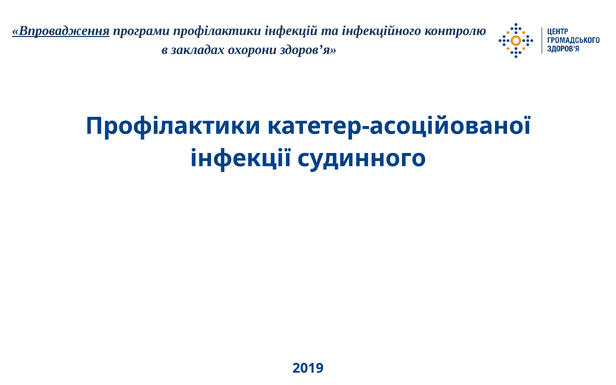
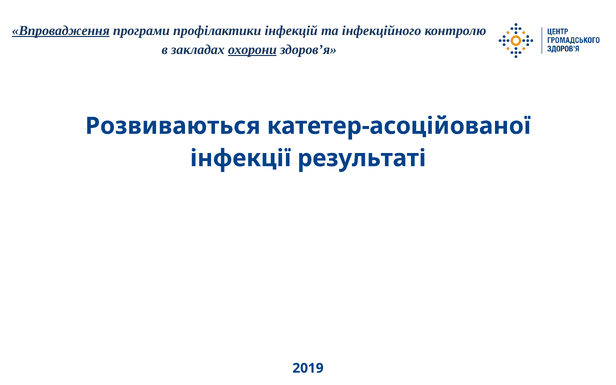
охорони underline: none -> present (252, 50)
Профілактики: Профілактики -> Розвиваються (173, 126)
судинного: судинного -> результаті (362, 158)
